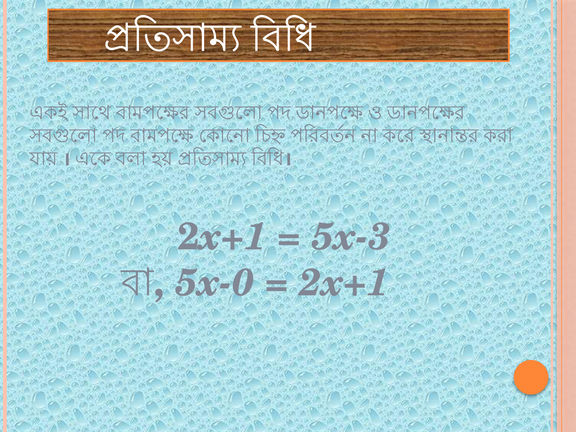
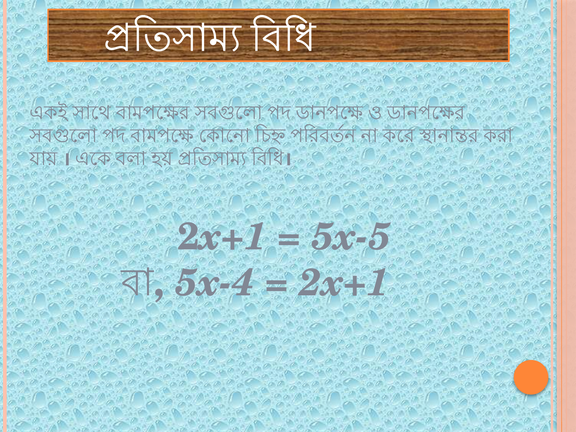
5x-3: 5x-3 -> 5x-5 (351, 237)
5x-0: 5x-0 -> 5x-4 (215, 283)
